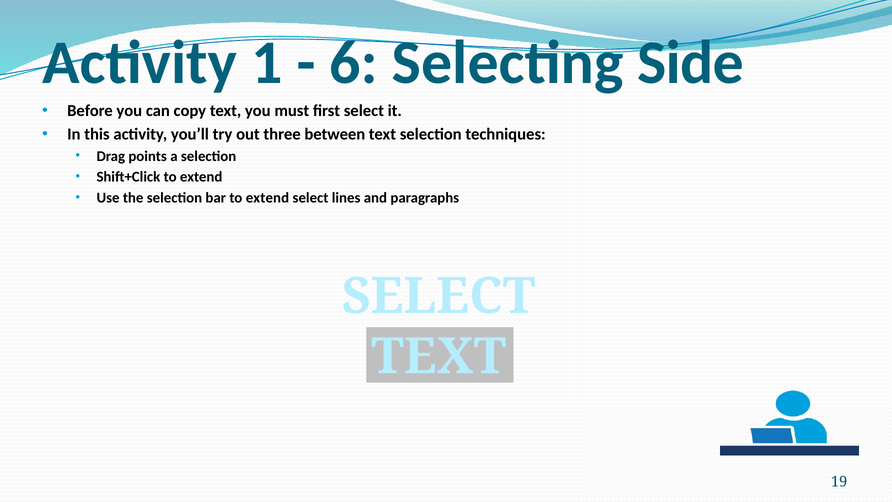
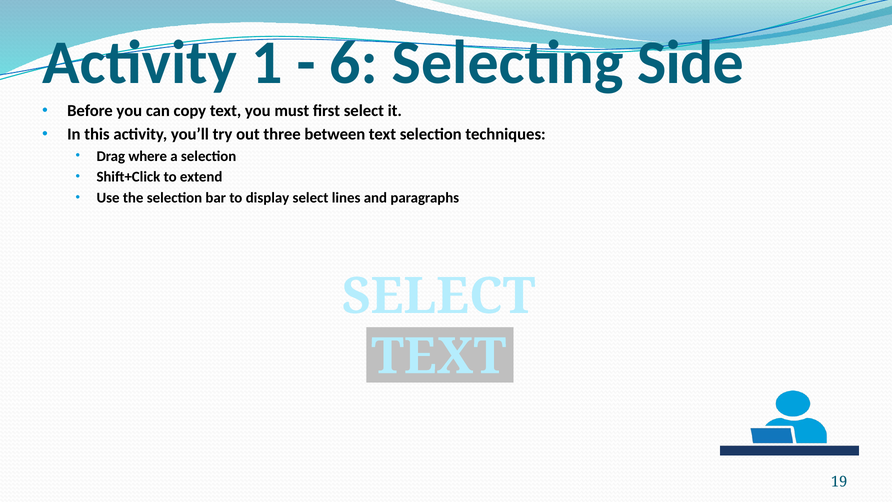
points: points -> where (148, 156)
bar to extend: extend -> display (268, 198)
